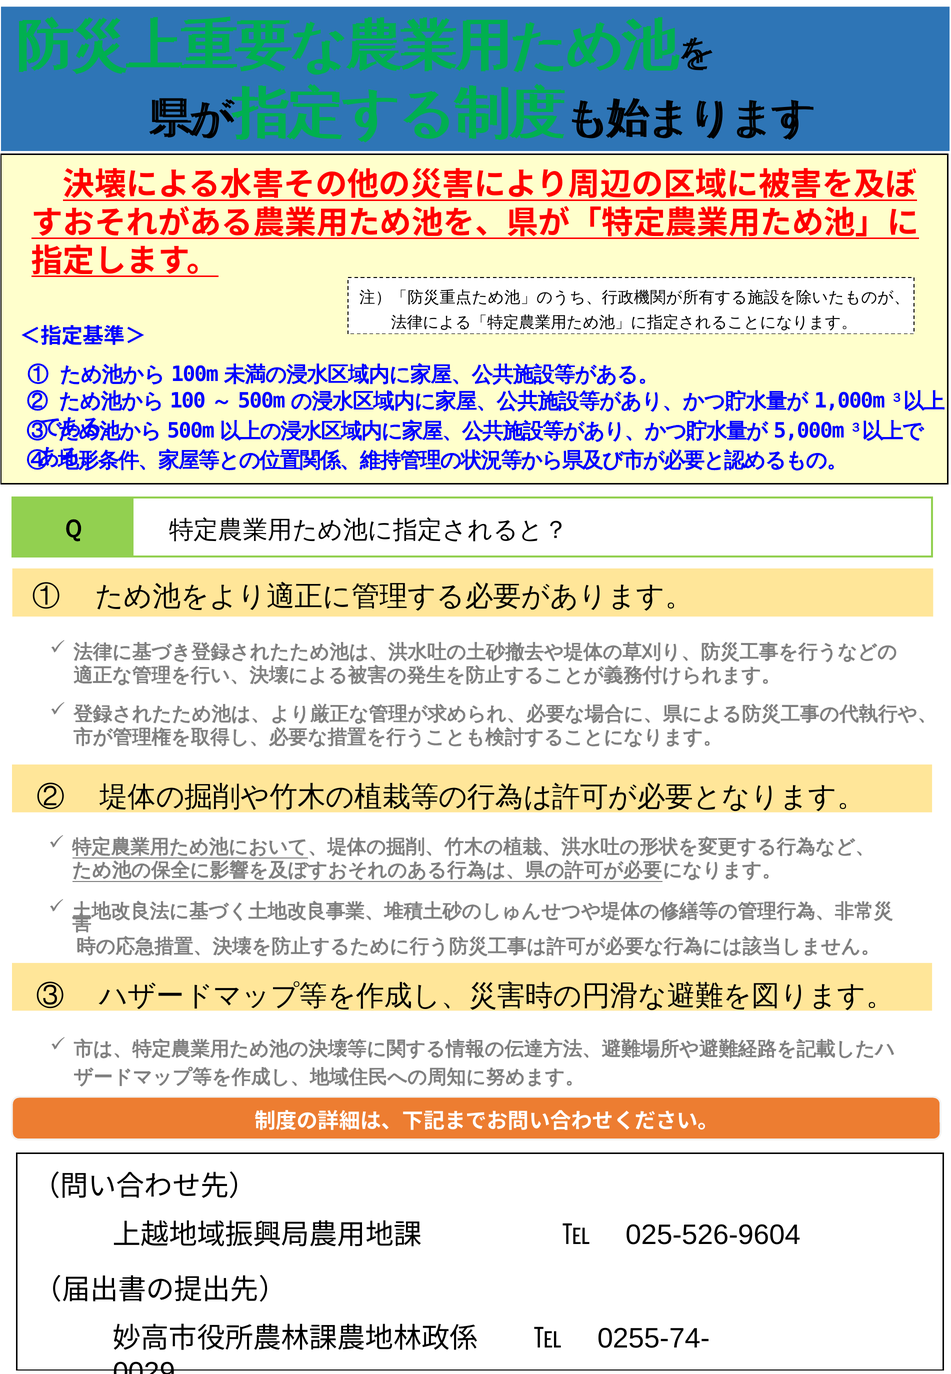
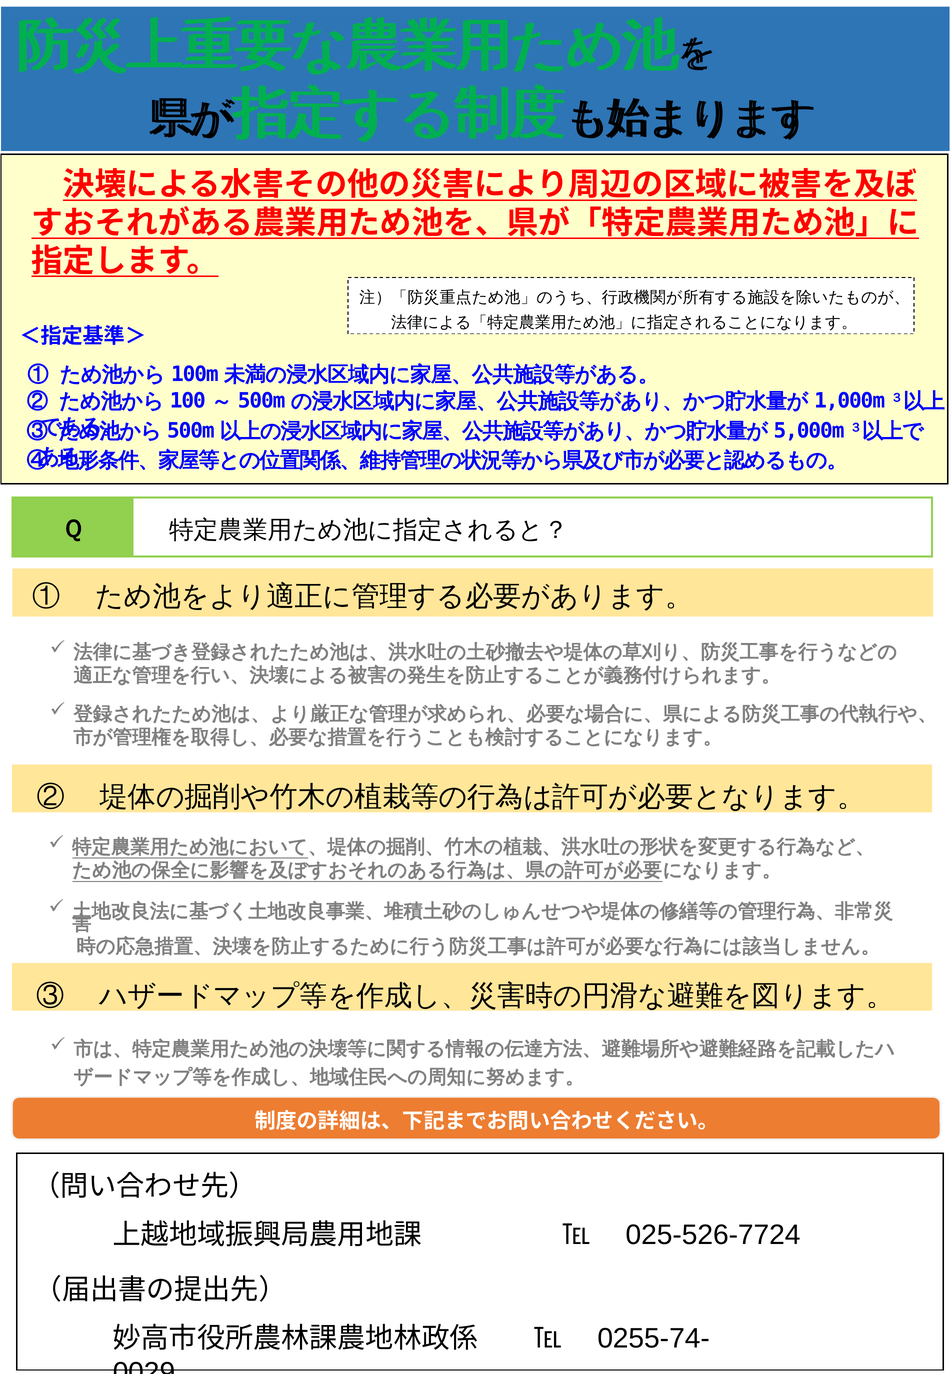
025-526-9604: 025-526-9604 -> 025-526-7724 (713, 1235)
